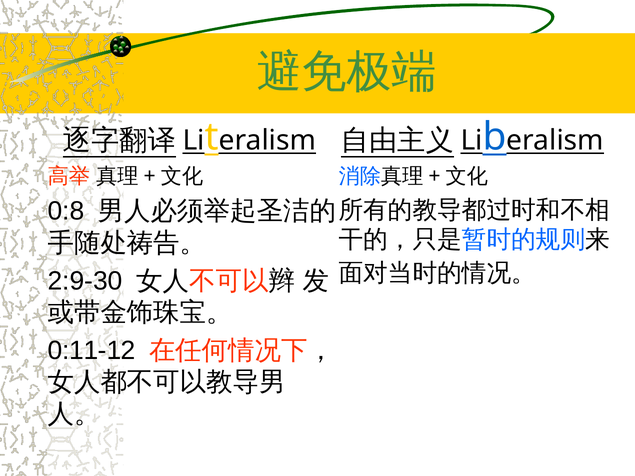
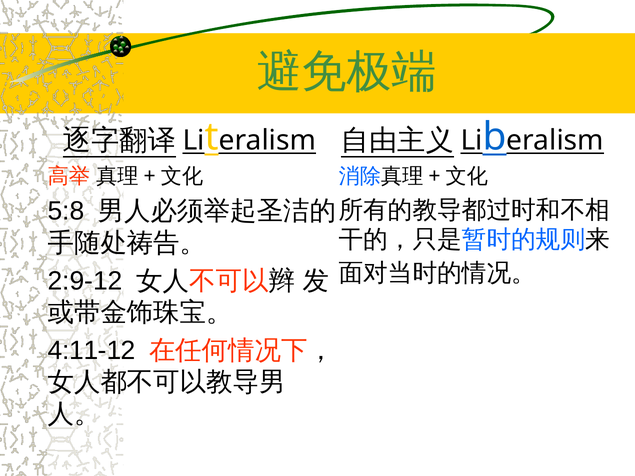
0:8: 0:8 -> 5:8 (66, 211)
2:9-30: 2:9-30 -> 2:9-12 (85, 281)
0:11-12: 0:11-12 -> 4:11-12 (92, 351)
